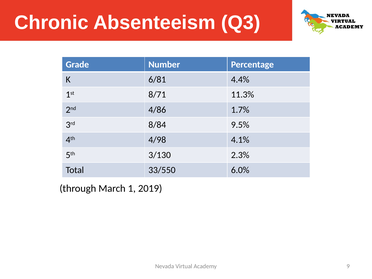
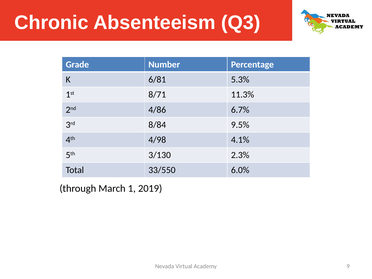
4.4%: 4.4% -> 5.3% (240, 80)
1.7%: 1.7% -> 6.7% (240, 110)
